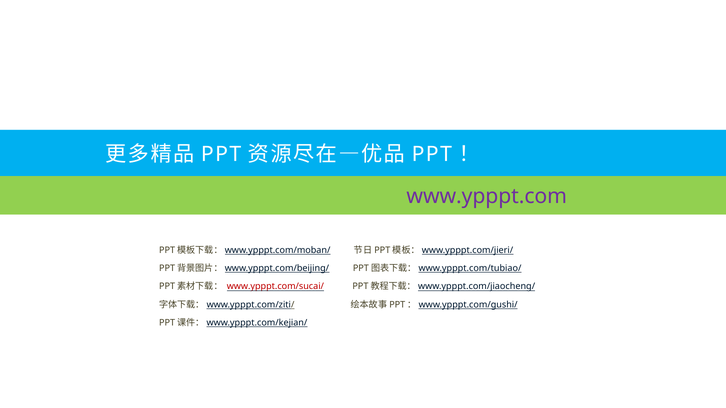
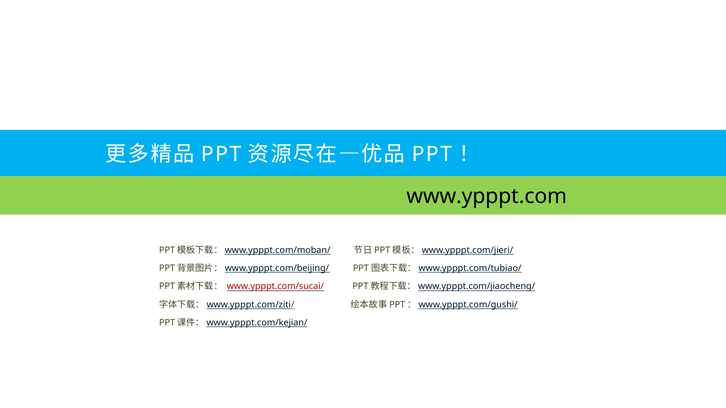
www.ypppt.com colour: purple -> black (487, 197)
